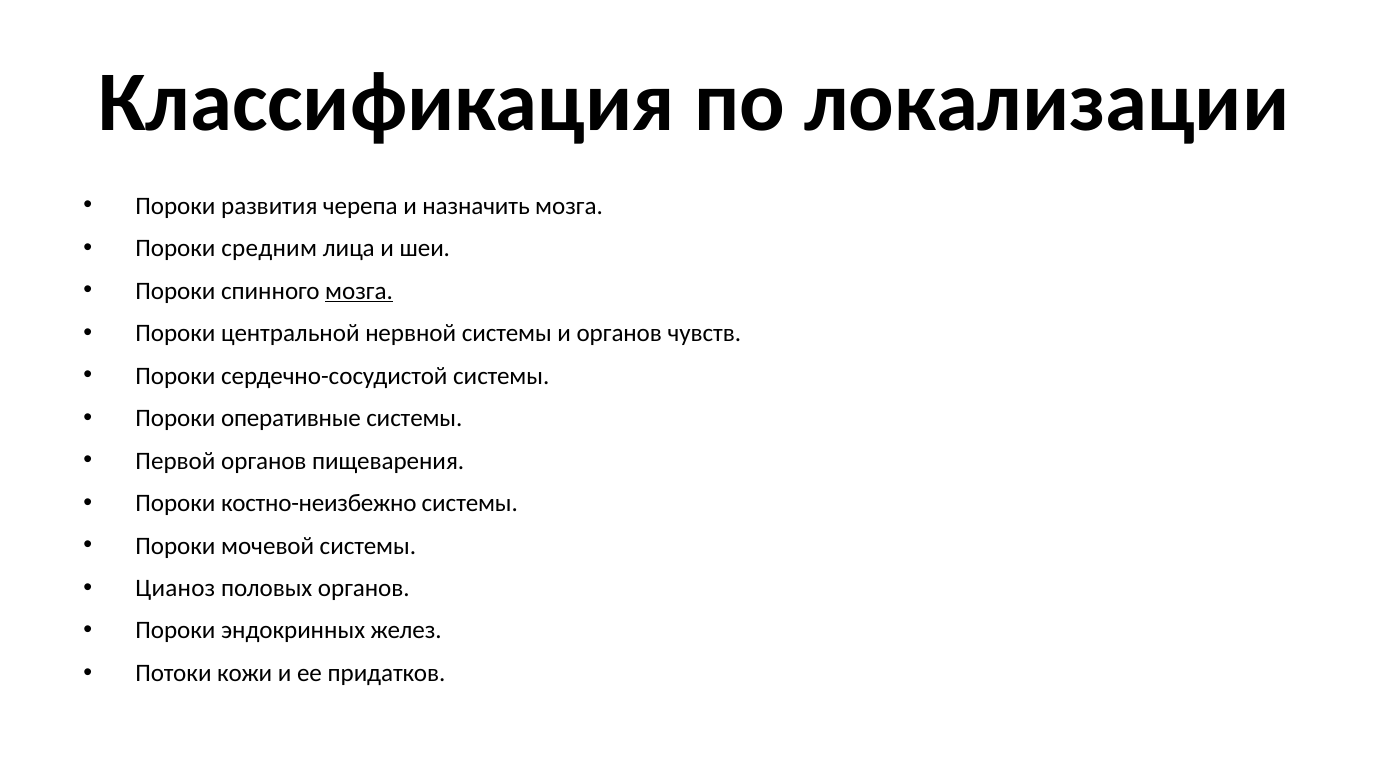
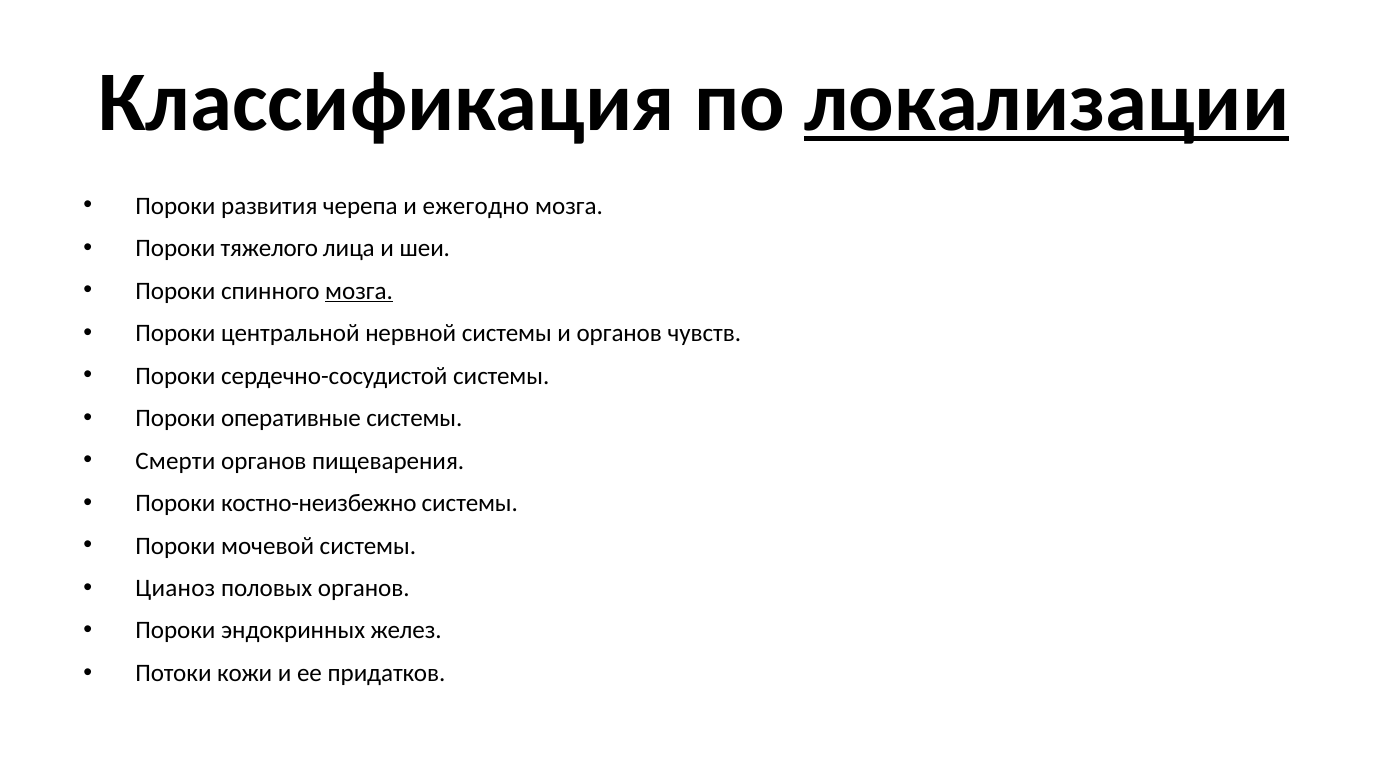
локализации underline: none -> present (1047, 102)
назначить: назначить -> ежегодно (476, 206)
средним: средним -> тяжелого (269, 249)
Первой: Первой -> Смерти (175, 461)
